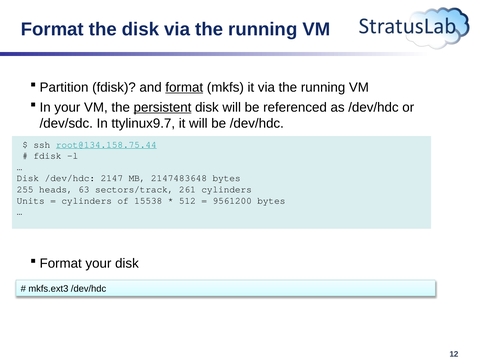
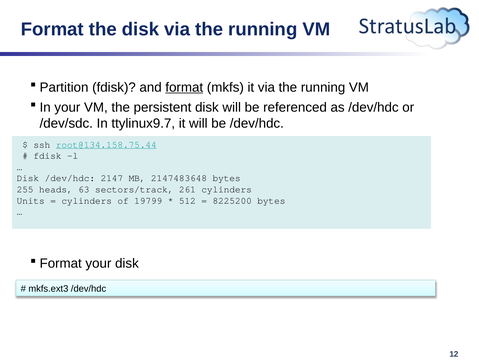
persistent underline: present -> none (162, 107)
15538: 15538 -> 19799 (148, 200)
9561200: 9561200 -> 8225200 (232, 200)
